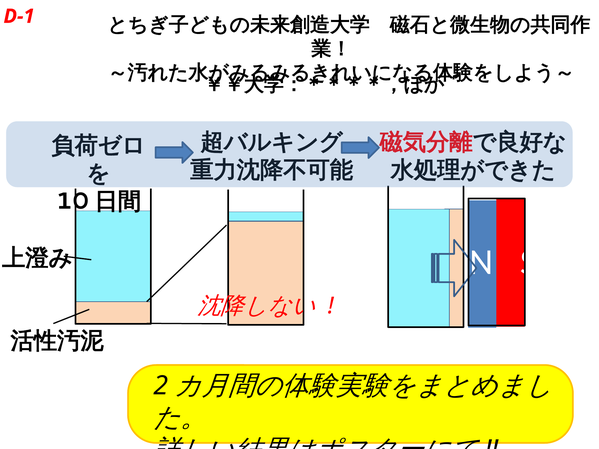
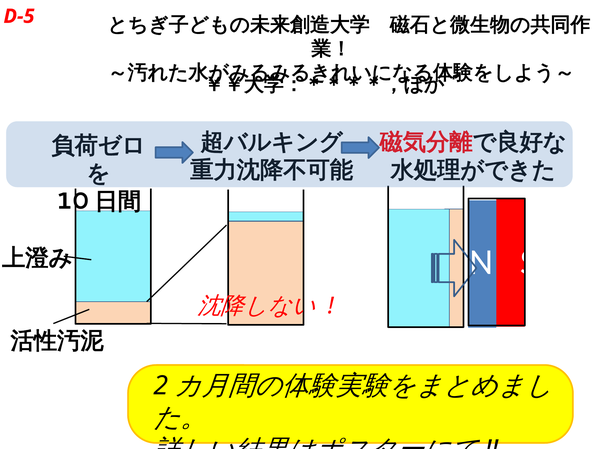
D-1: D-1 -> D-5 (19, 16)
